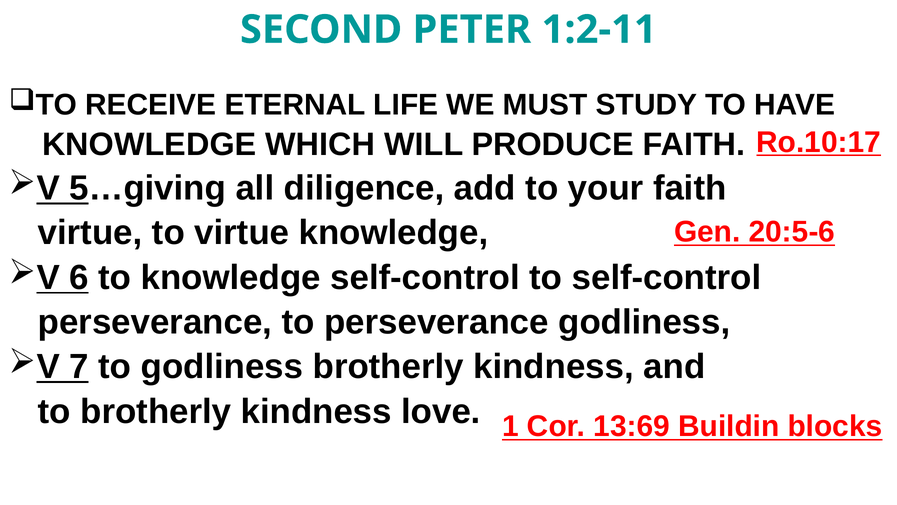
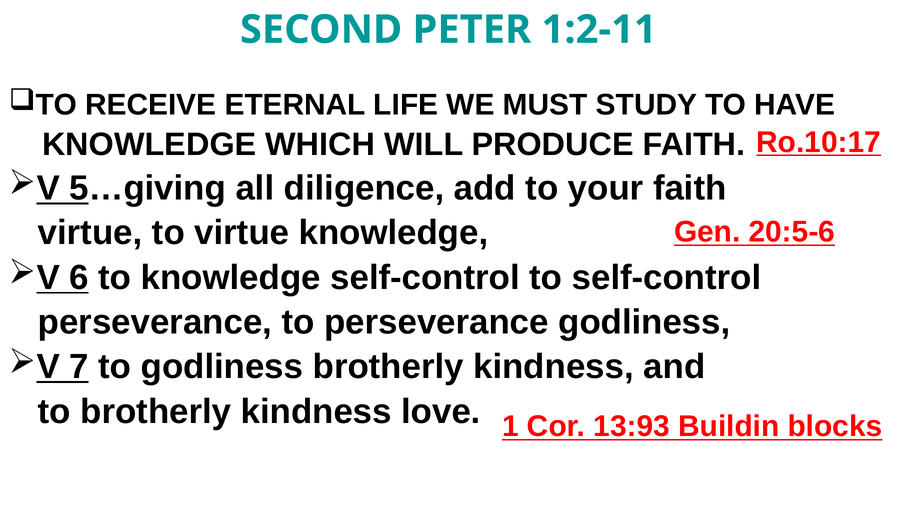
13:69: 13:69 -> 13:93 (632, 426)
